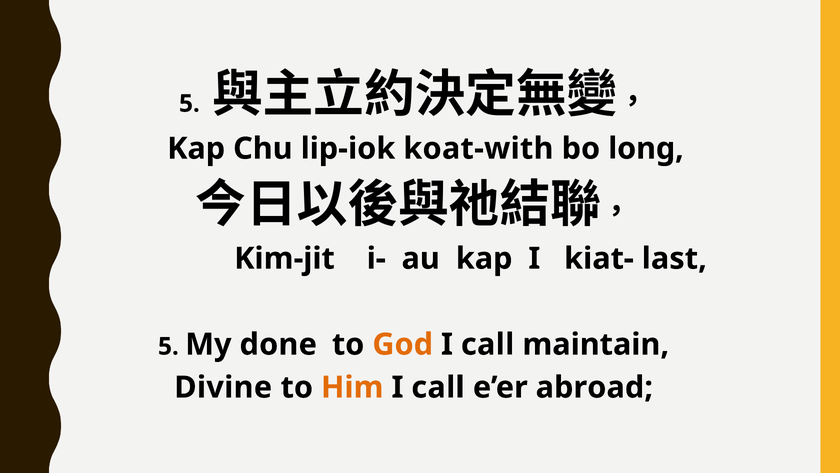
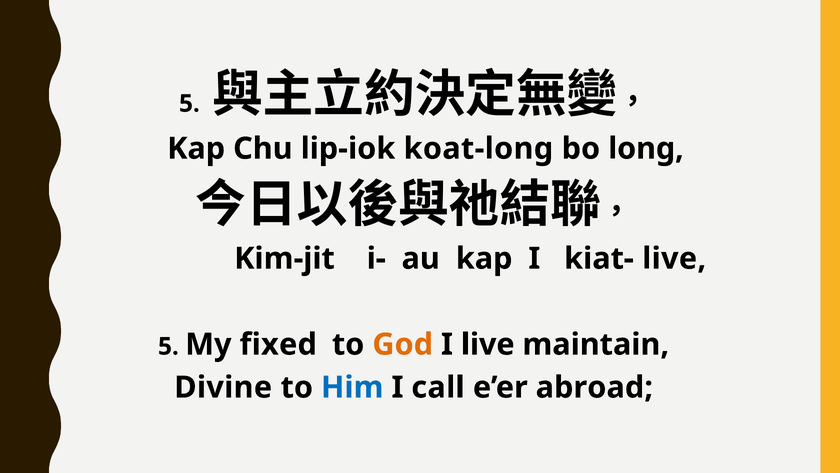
koat-with: koat-with -> koat-long (478, 148)
kiat- last: last -> live (674, 258)
done: done -> fixed (278, 344)
call: call -> live (488, 344)
Him colour: orange -> blue (352, 387)
